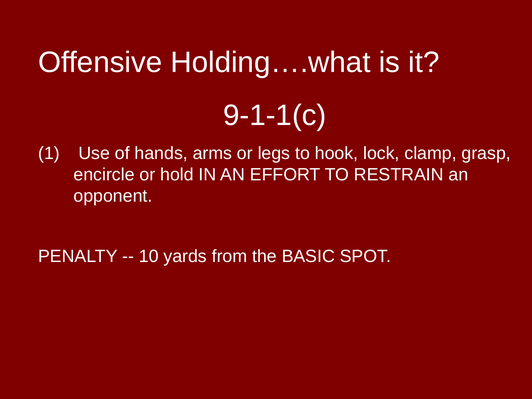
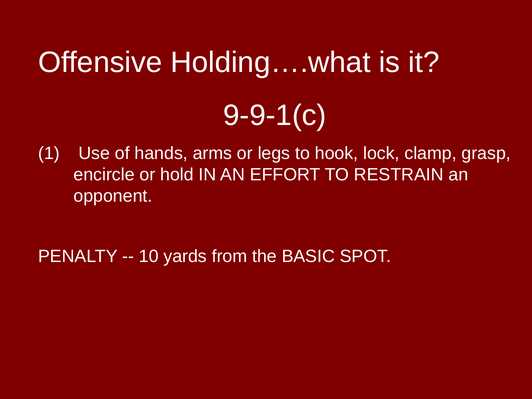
9-1-1(c: 9-1-1(c -> 9-9-1(c (275, 116)
